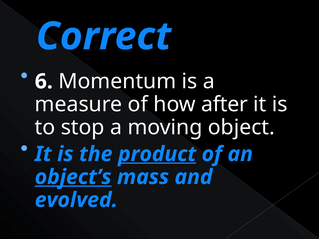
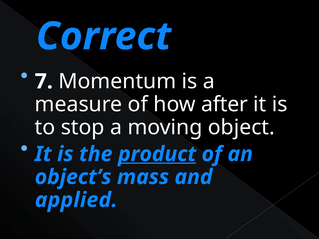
6: 6 -> 7 (44, 81)
object’s underline: present -> none (73, 177)
evolved: evolved -> applied (76, 200)
